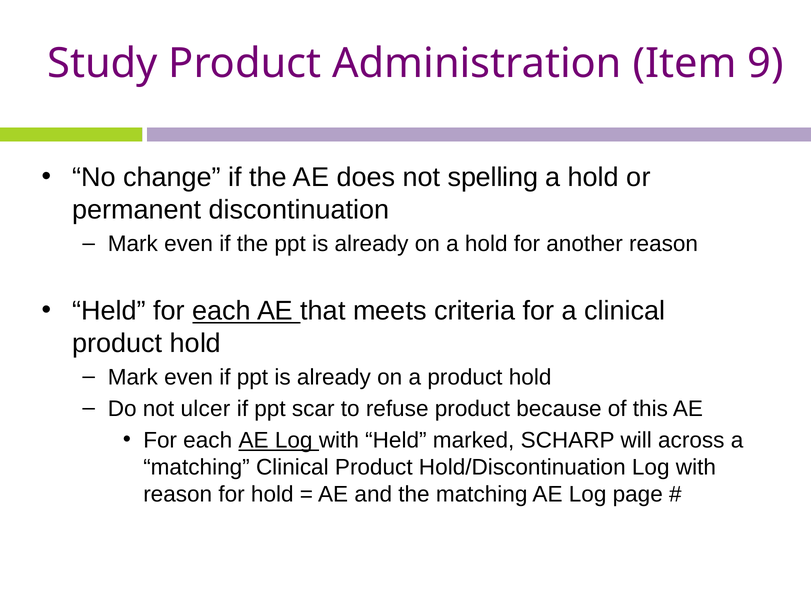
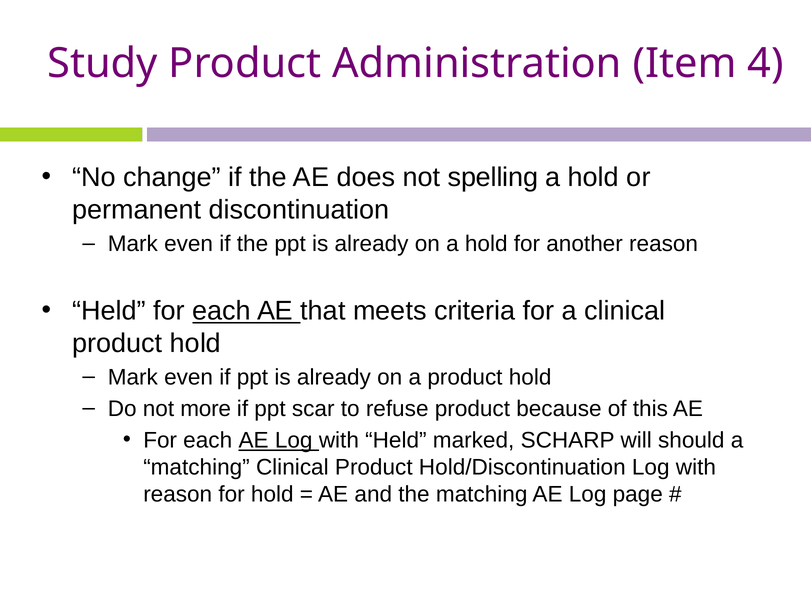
9: 9 -> 4 (766, 64)
ulcer: ulcer -> more (206, 409)
across: across -> should (691, 440)
